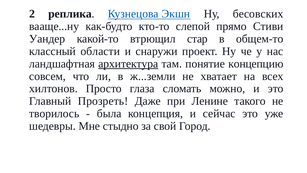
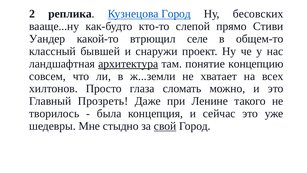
Кузнецова Экшн: Экшн -> Город (176, 14)
стар: стар -> селе (197, 39)
области: области -> бывшей (100, 51)
свой underline: none -> present (165, 126)
